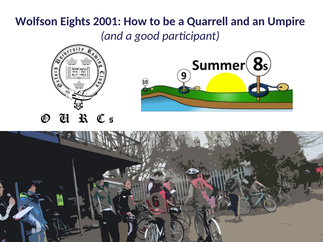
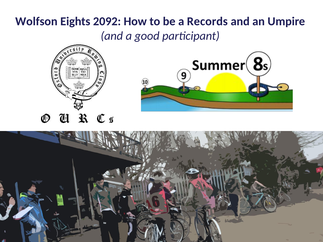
2001: 2001 -> 2092 (107, 21)
Quarrell: Quarrell -> Records (207, 21)
